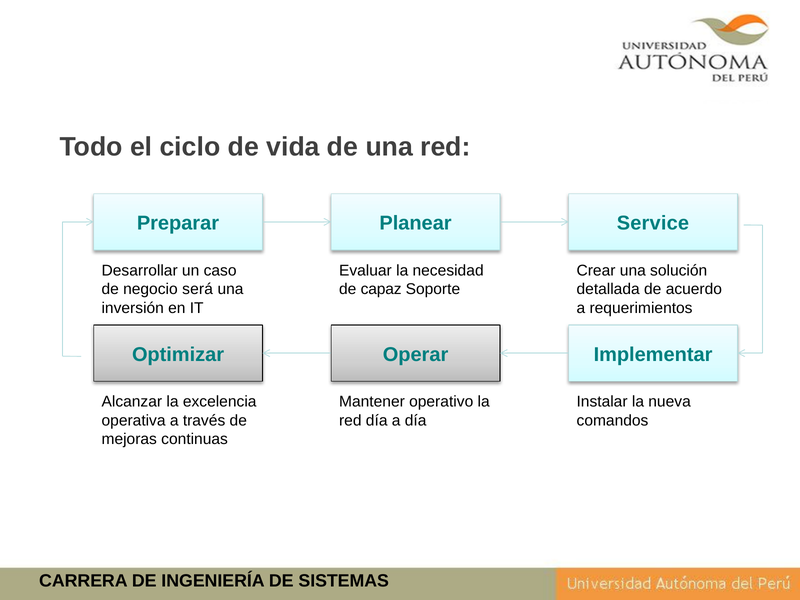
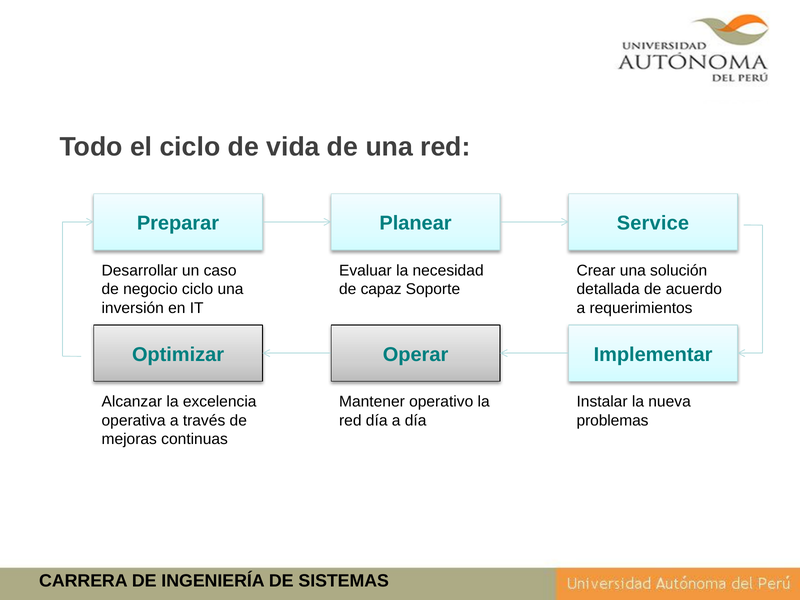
negocio será: será -> ciclo (198, 289)
comandos: comandos -> problemas (613, 421)
